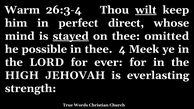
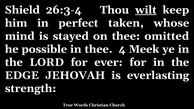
Warm: Warm -> Shield (22, 10)
direct: direct -> taken (126, 23)
stayed underline: present -> none (71, 36)
HIGH: HIGH -> EDGE (22, 75)
